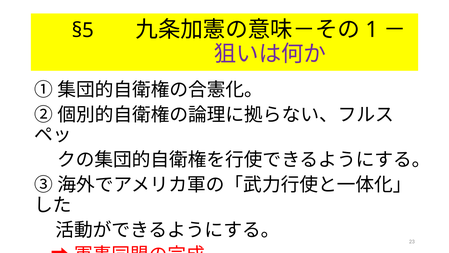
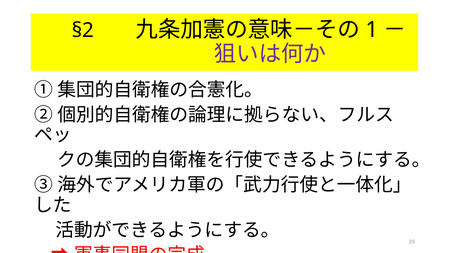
§5: §5 -> §2 (83, 30)
